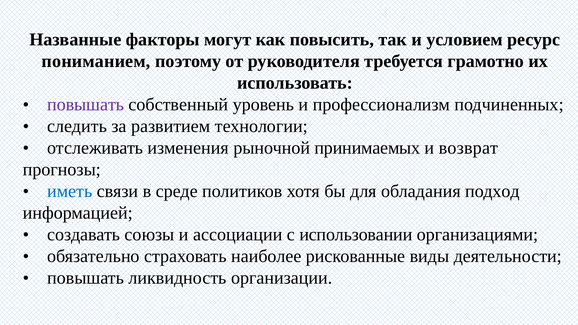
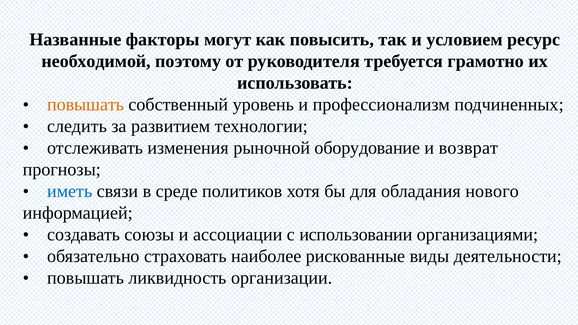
пониманием: пониманием -> необходимой (96, 61)
повышать colour: purple -> orange (86, 105)
принимаемых: принимаемых -> оборудование (367, 148)
подход: подход -> нового (492, 191)
